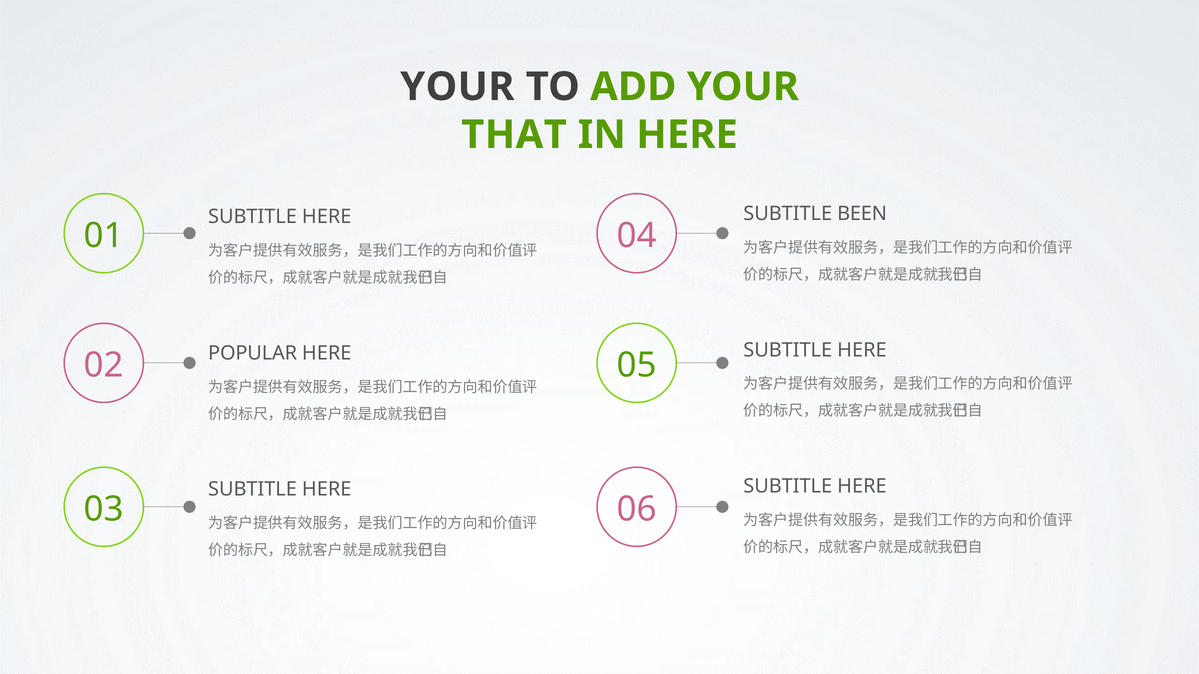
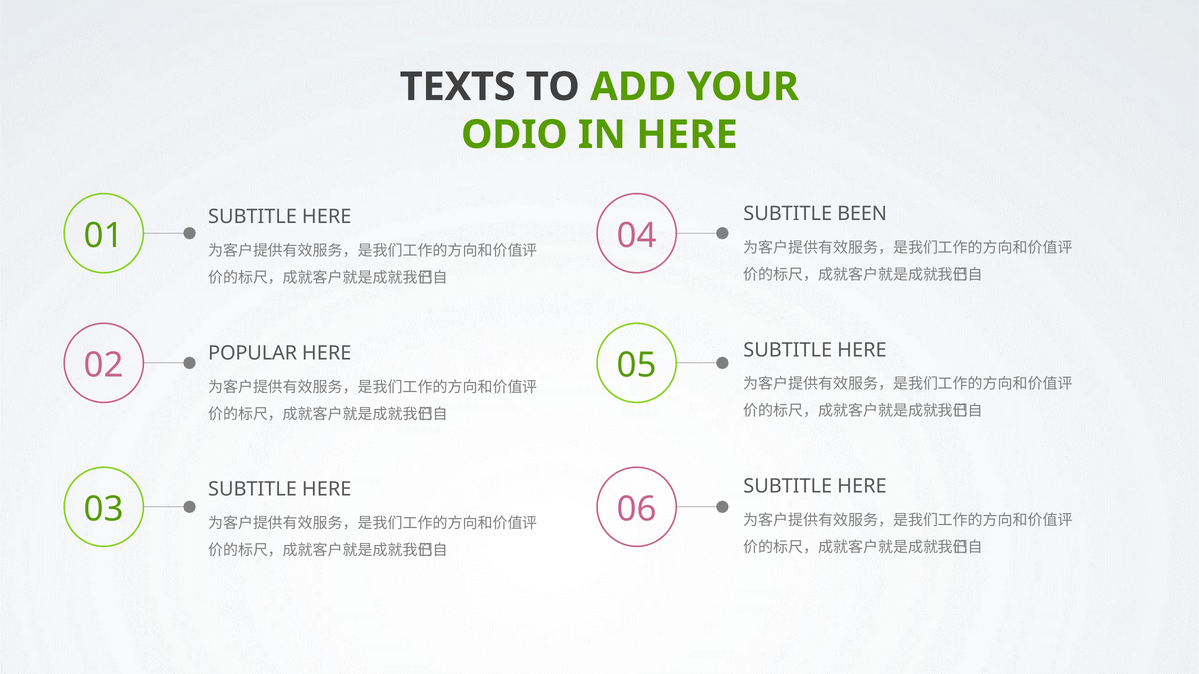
YOUR: YOUR -> TEXTS (458, 87)
THAT: THAT -> ODIO (514, 135)
